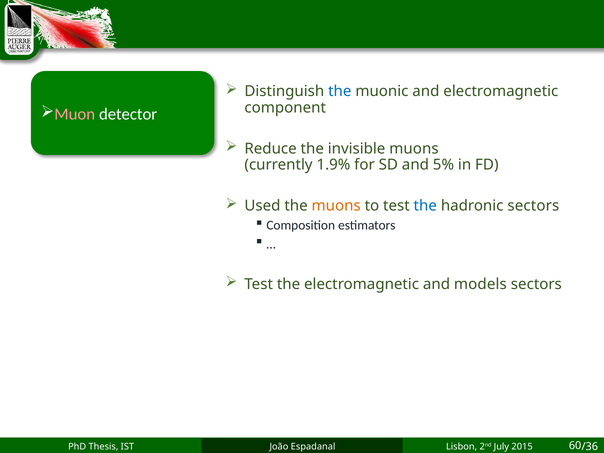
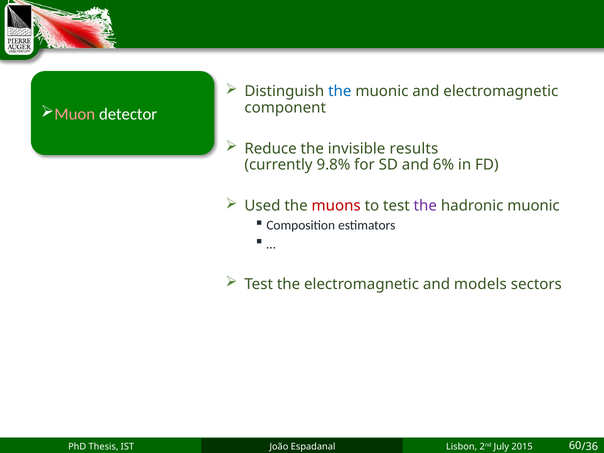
invisible muons: muons -> results (414, 149)
1.9%: 1.9% -> 9.8% (333, 165)
5%: 5% -> 6% (443, 165)
muons colour: orange -> red (336, 206)
the colour: blue -> purple (425, 206)
hadronic sectors: sectors -> muonic (534, 206)
